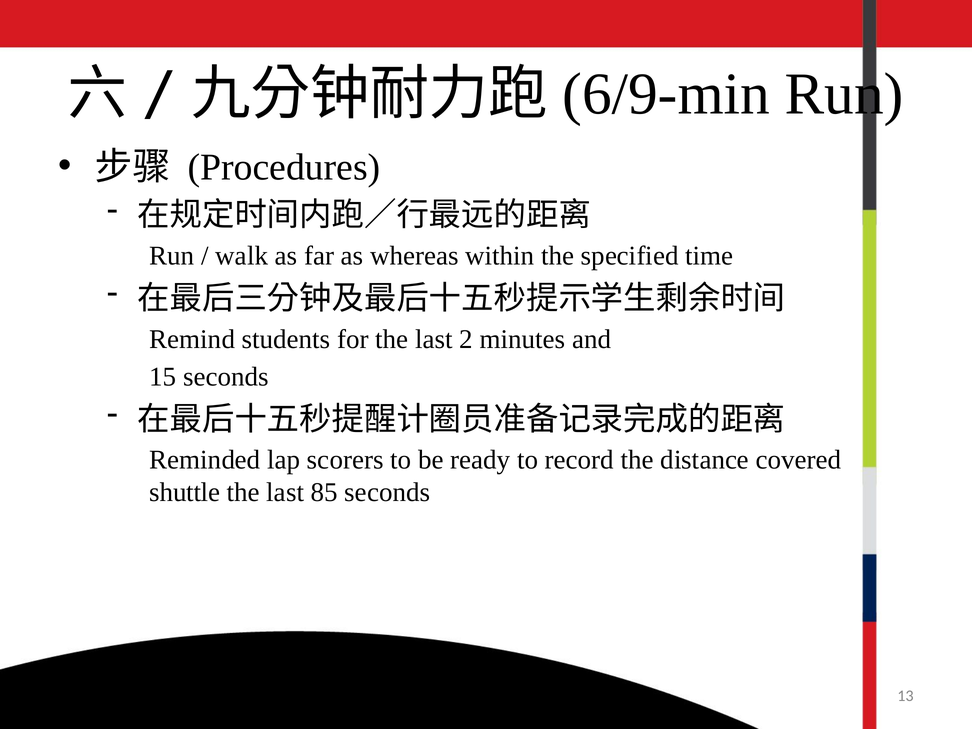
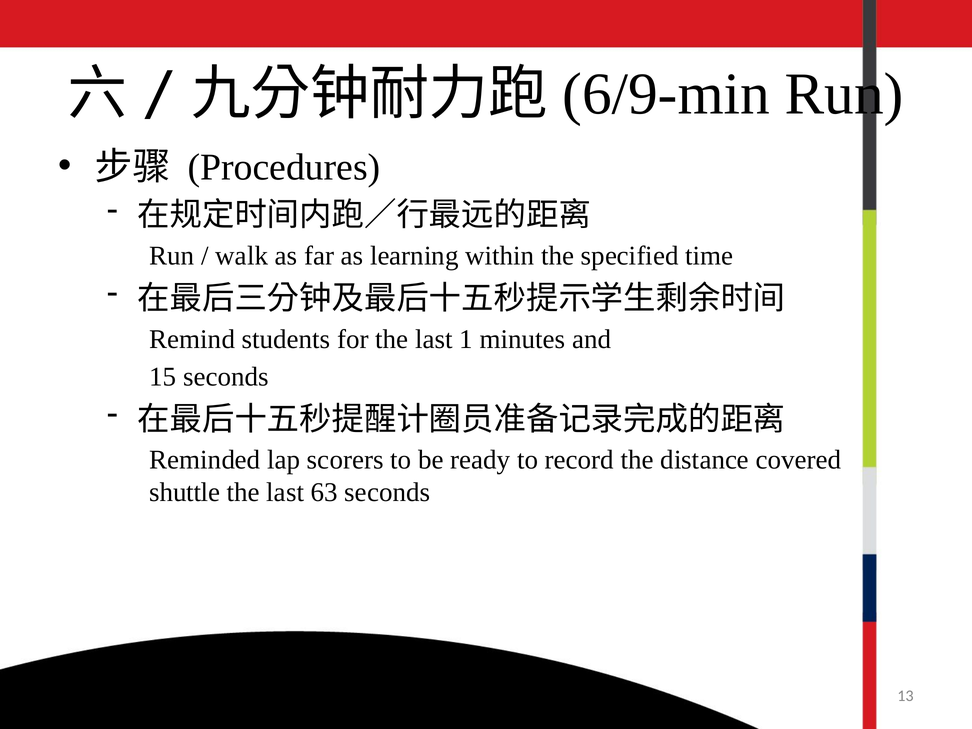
whereas: whereas -> learning (414, 256)
2: 2 -> 1 (466, 339)
85: 85 -> 63 (324, 492)
